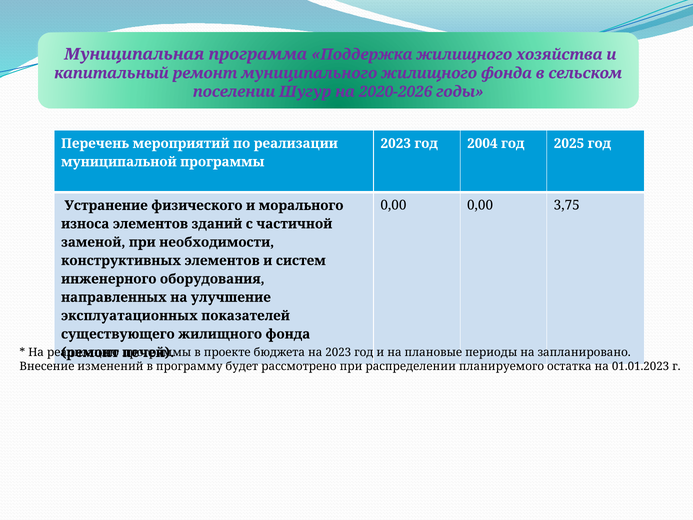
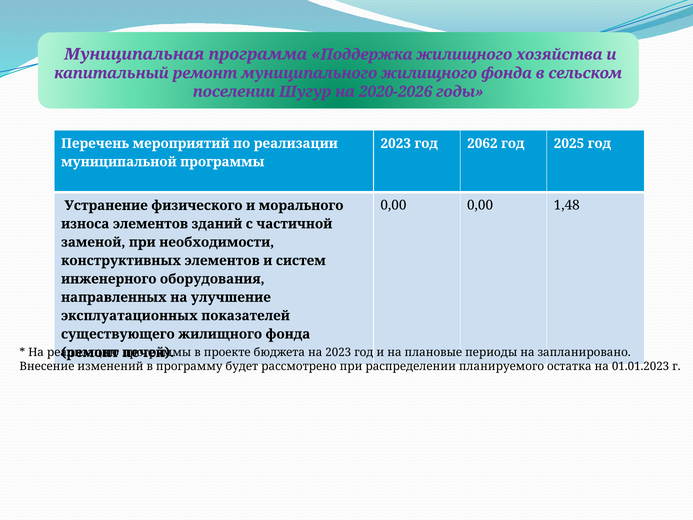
2004: 2004 -> 2062 (482, 143)
3,75: 3,75 -> 1,48 (567, 205)
